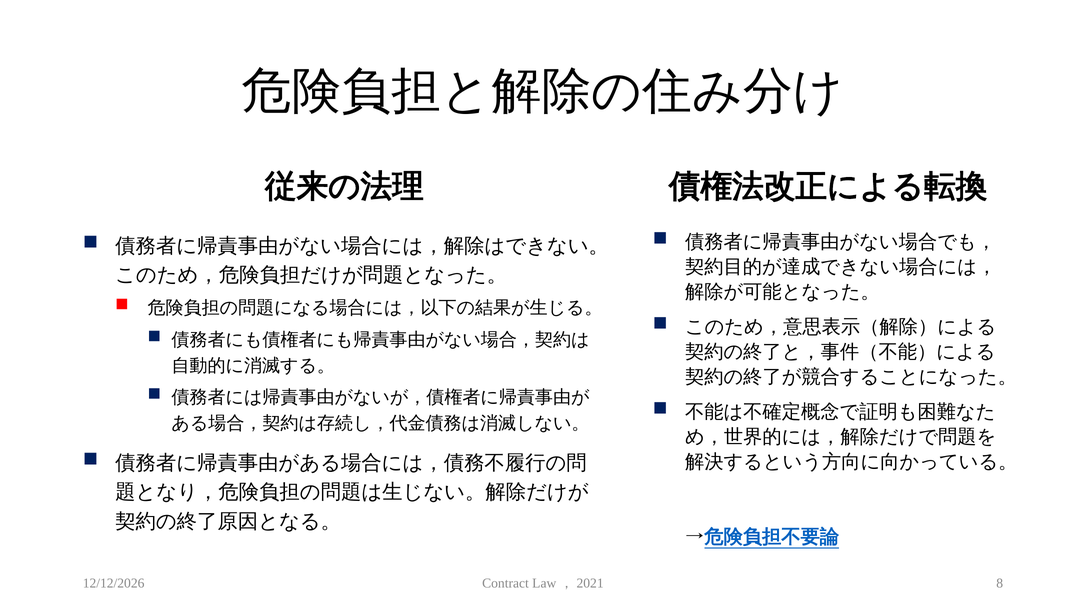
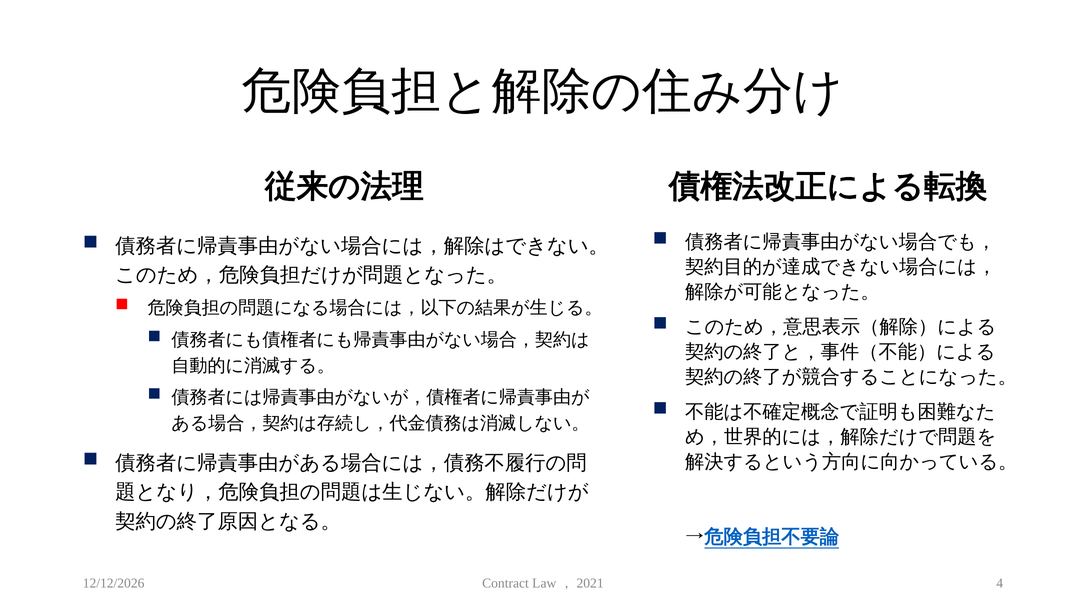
8: 8 -> 4 (1000, 583)
